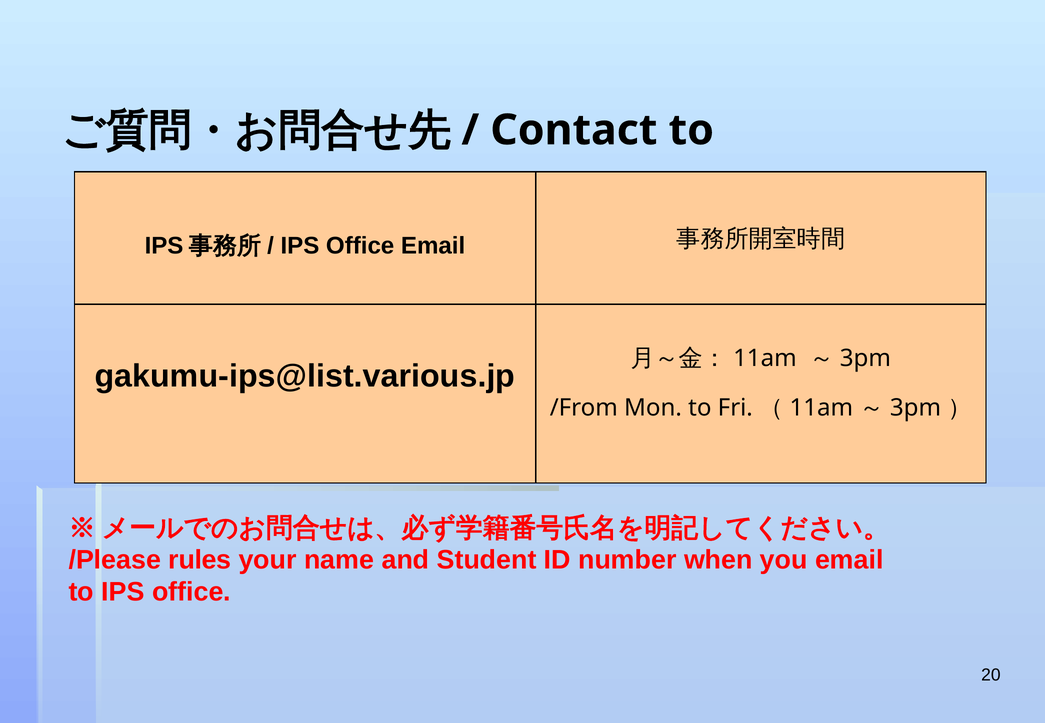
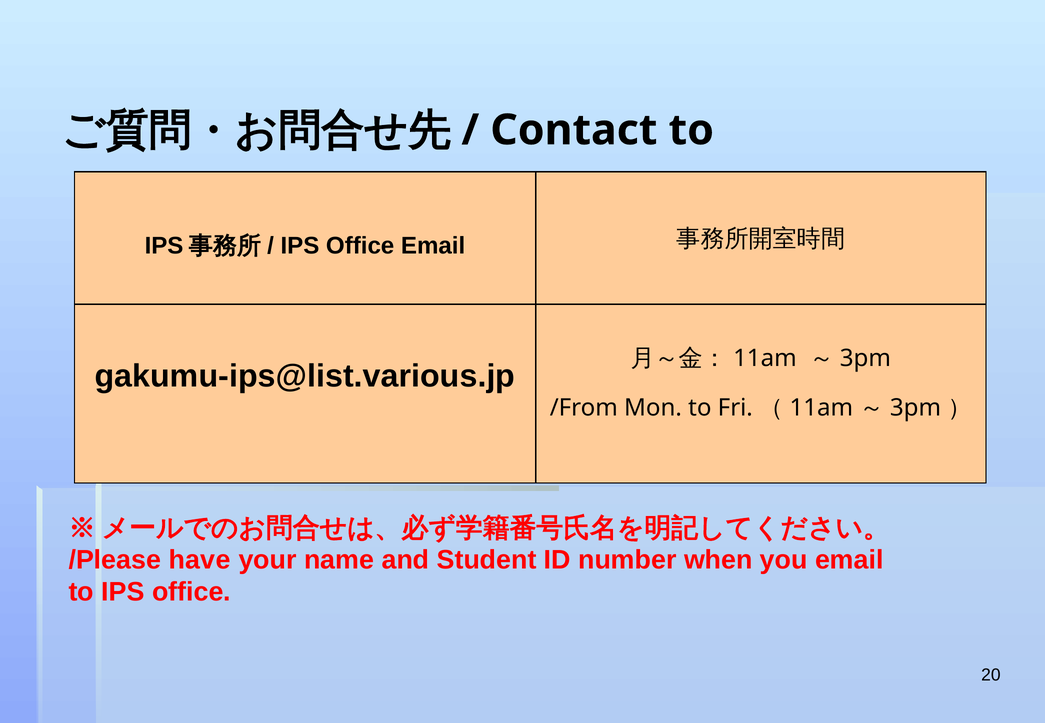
rules: rules -> have (200, 560)
